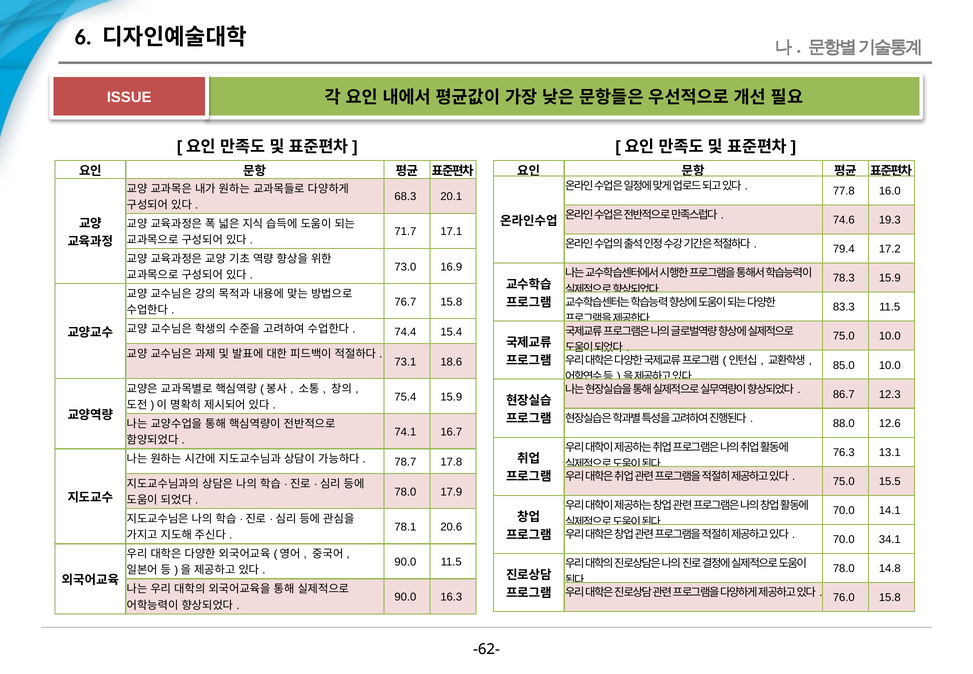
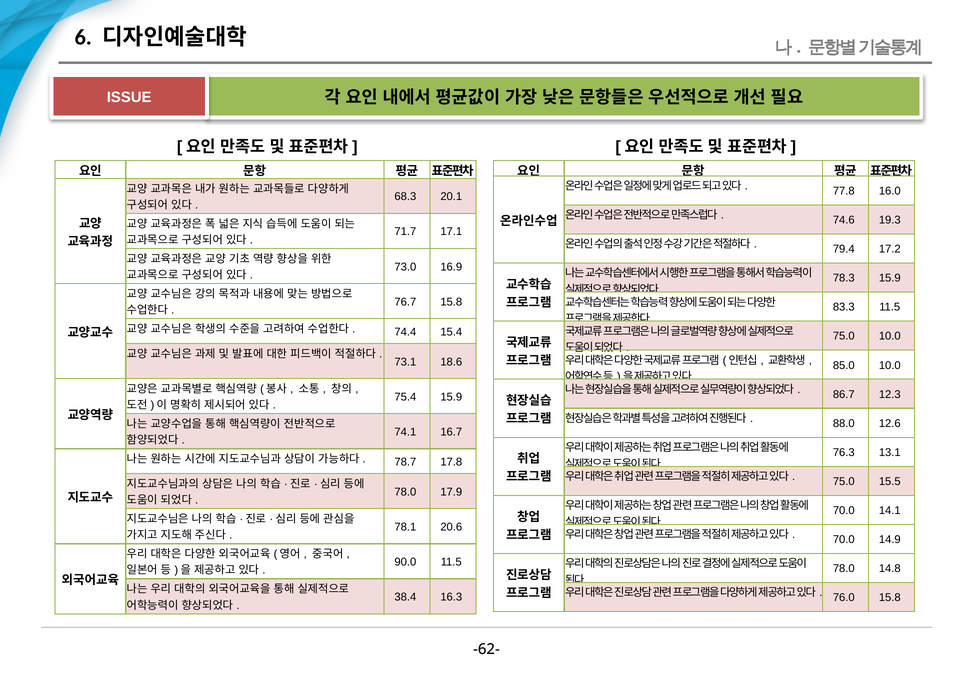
34.1: 34.1 -> 14.9 (890, 539)
90.0: 90.0 -> 38.4 (405, 597)
